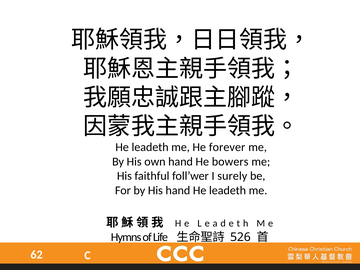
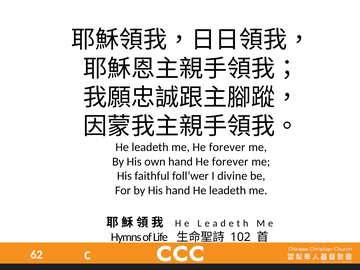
hand He bowers: bowers -> forever (230, 162)
surely: surely -> divine (232, 176)
526: 526 -> 102 (240, 237)
